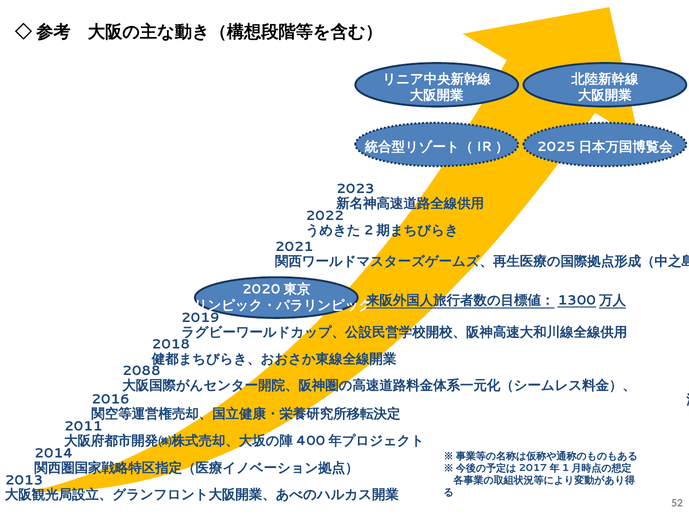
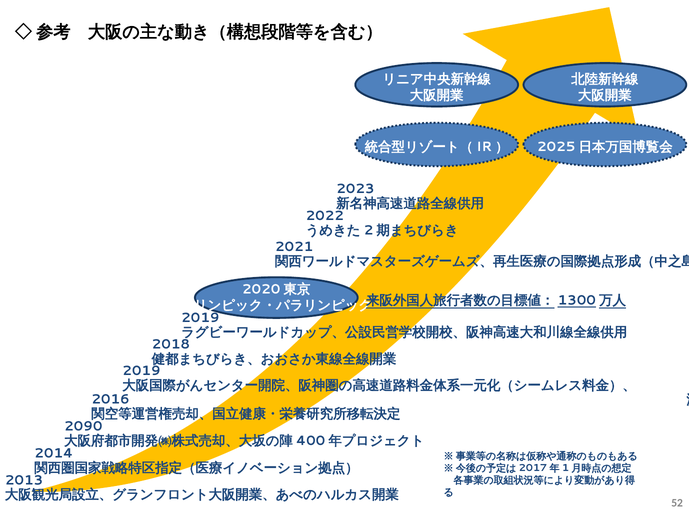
2088: 2088 -> 2019 (141, 371)
2011: 2011 -> 2090 (83, 426)
